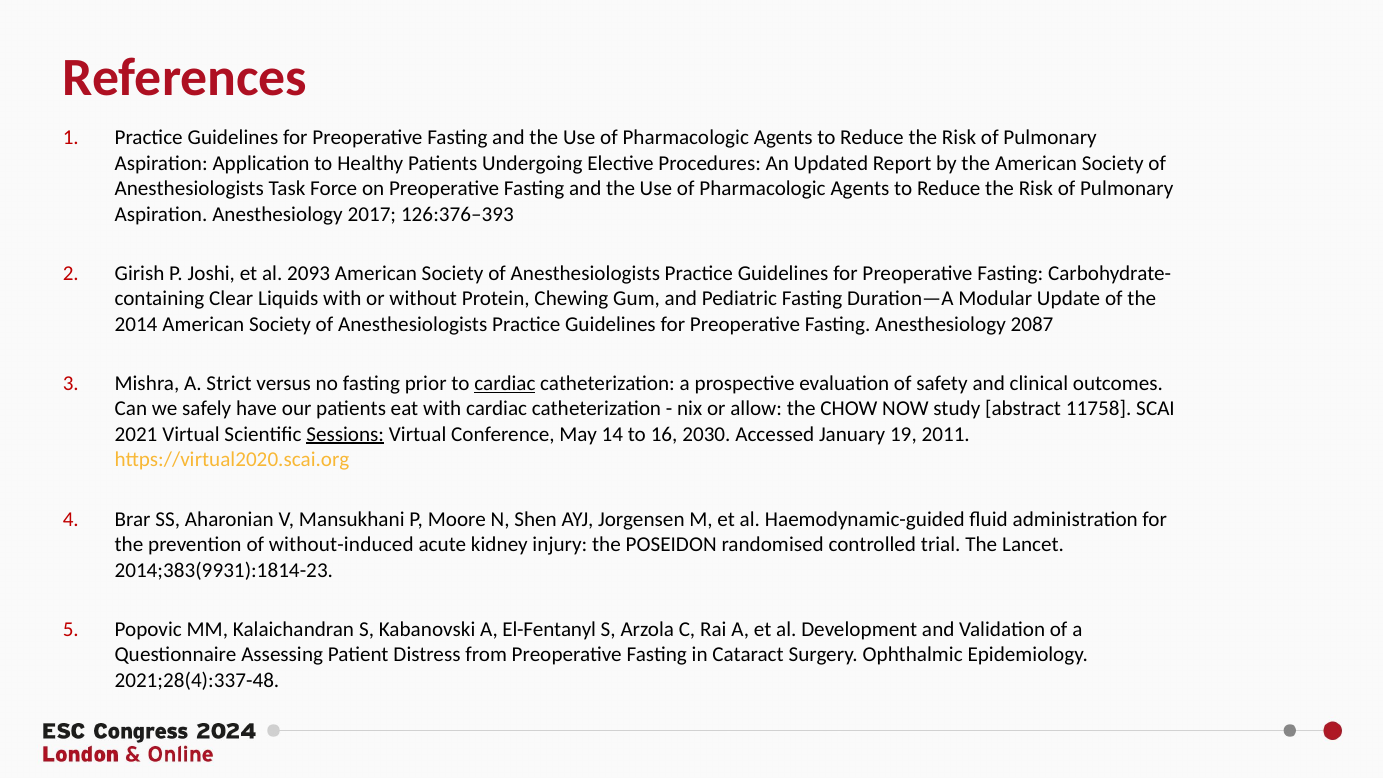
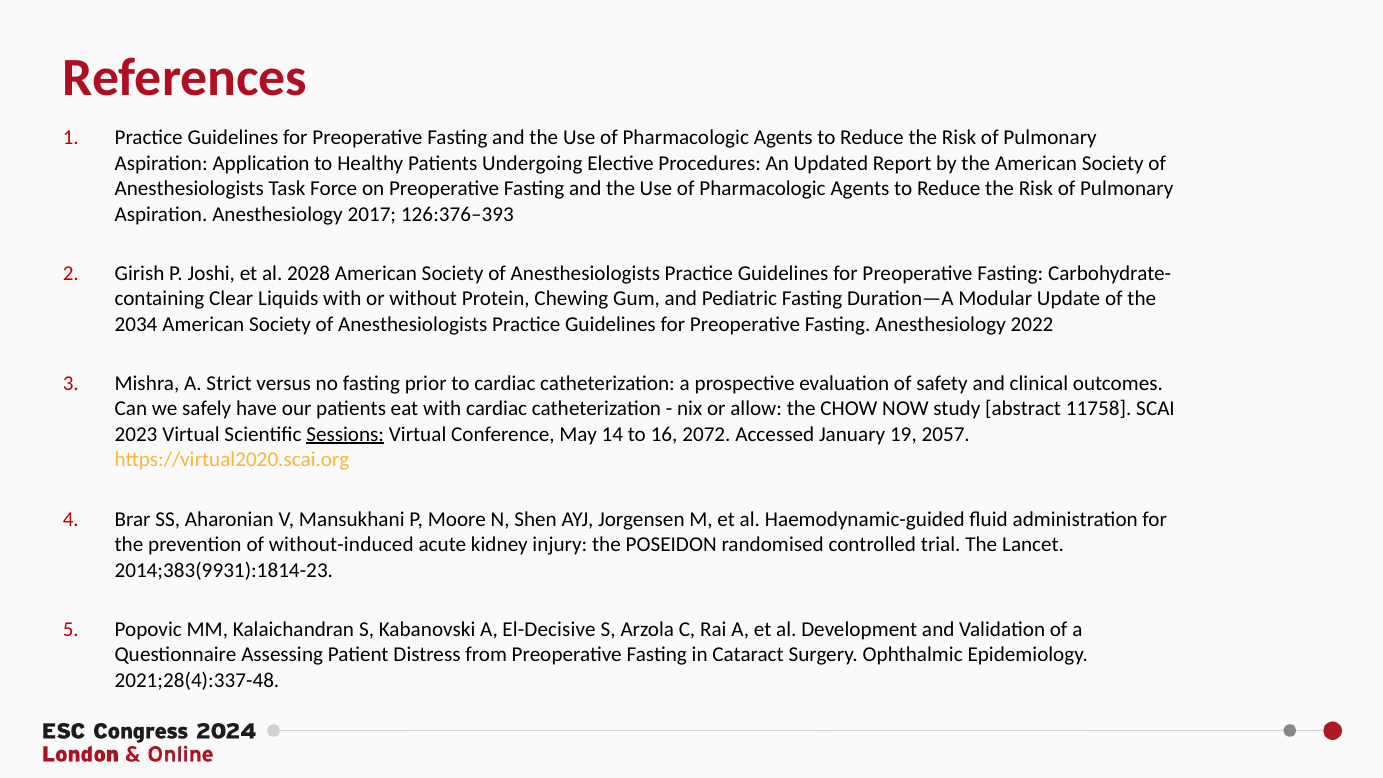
2093: 2093 -> 2028 (309, 273)
2014: 2014 -> 2034 (136, 324)
2087: 2087 -> 2022 (1032, 324)
cardiac underline: present -> none (505, 383)
2021: 2021 -> 2023 (136, 434)
2030: 2030 -> 2072 (706, 434)
2011: 2011 -> 2057 (946, 434)
El-Fentanyl: El-Fentanyl -> El-Decisive (549, 629)
